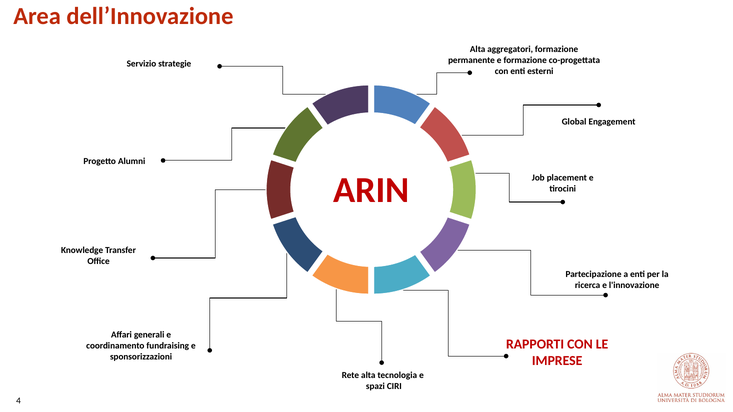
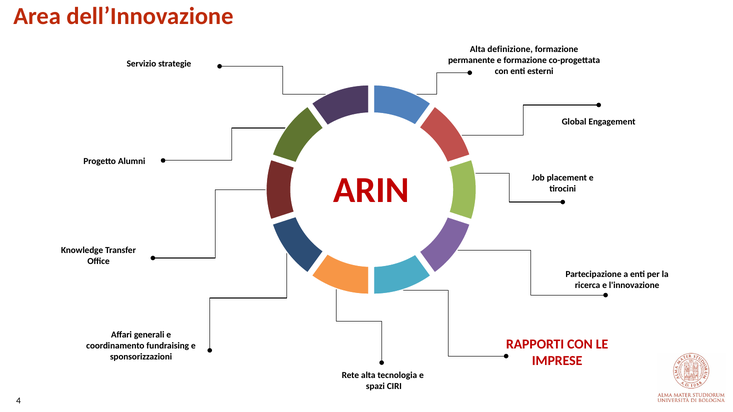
aggregatori: aggregatori -> definizione (510, 49)
